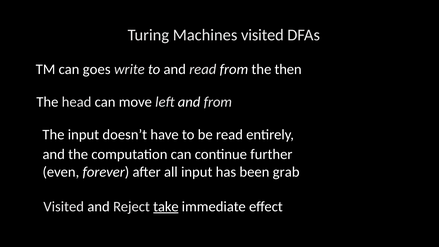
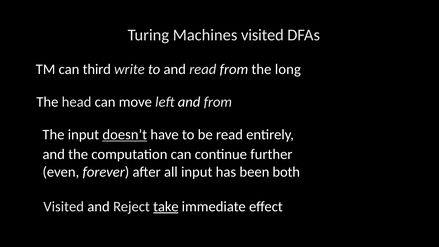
goes: goes -> third (97, 69)
then: then -> long (288, 69)
doesn’t underline: none -> present (125, 135)
grab: grab -> both (286, 172)
